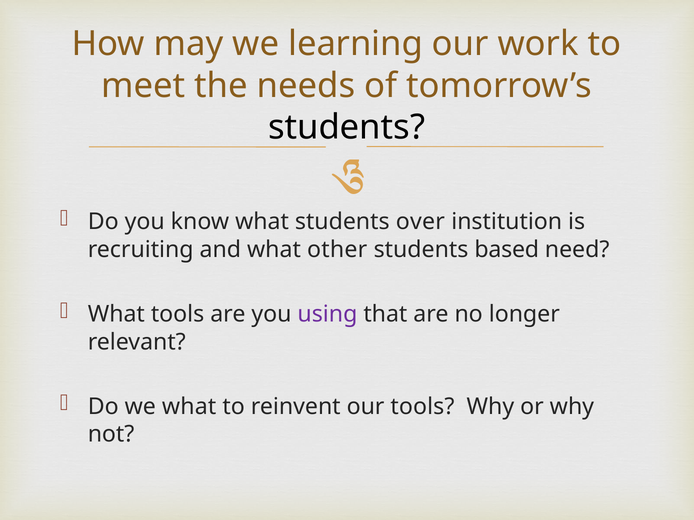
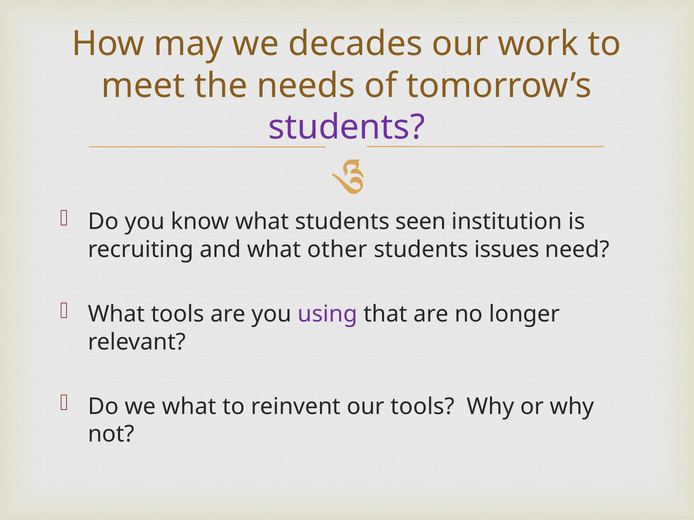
learning: learning -> decades (356, 44)
students colour: black -> purple (347, 127)
over: over -> seen (421, 222)
based: based -> issues (507, 250)
